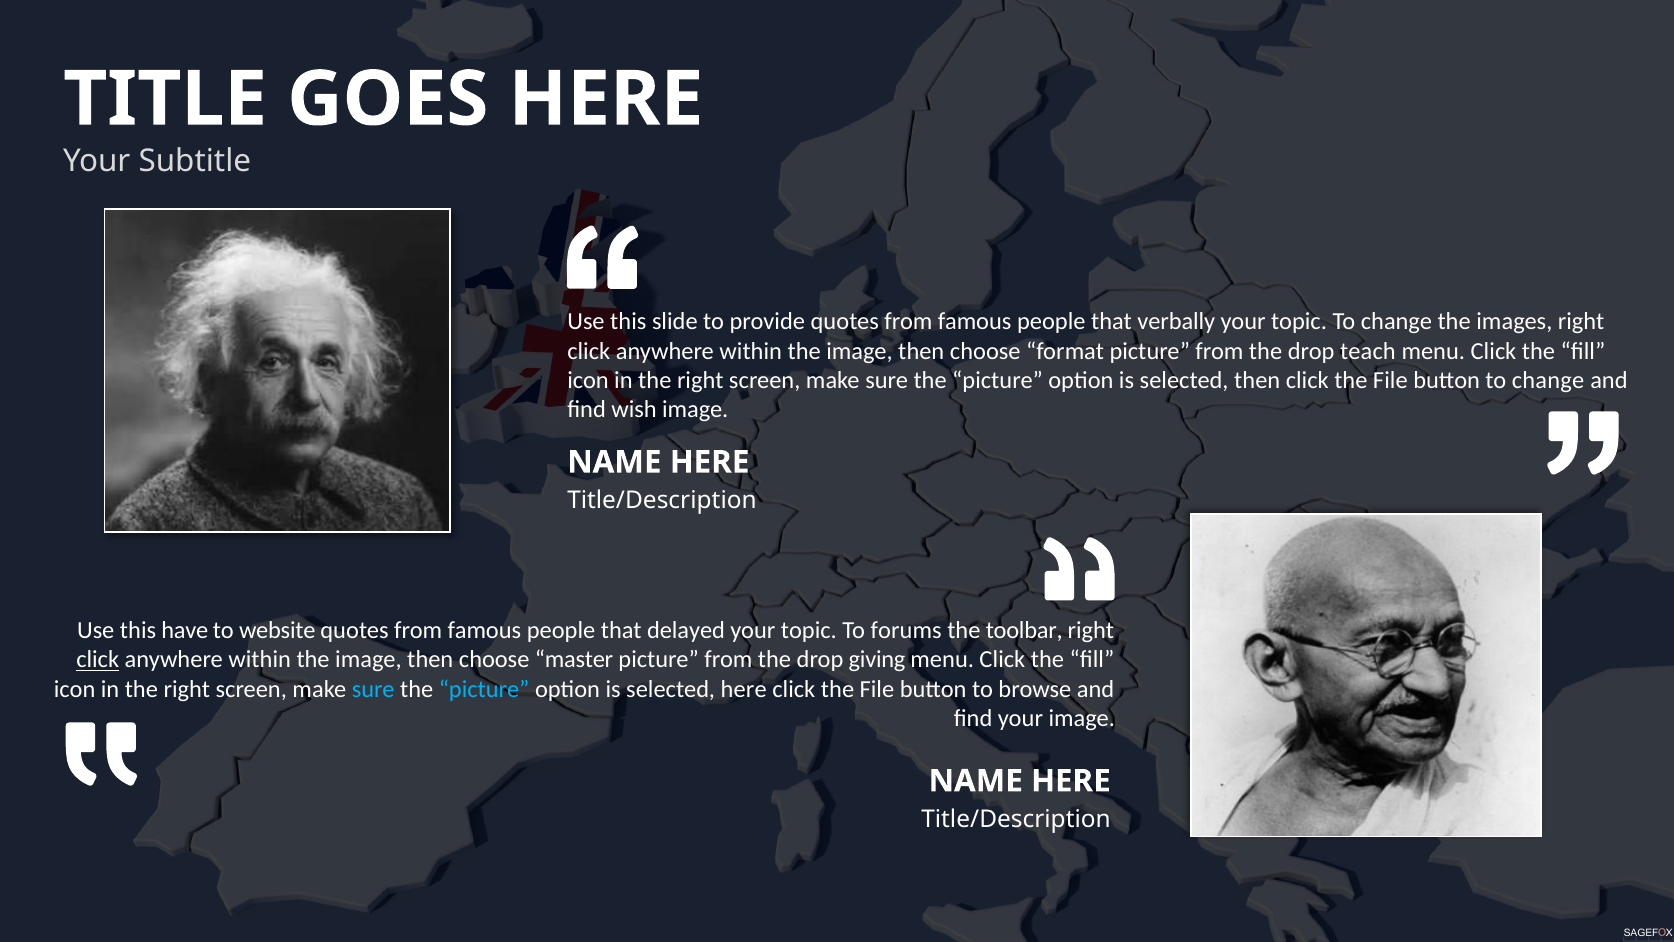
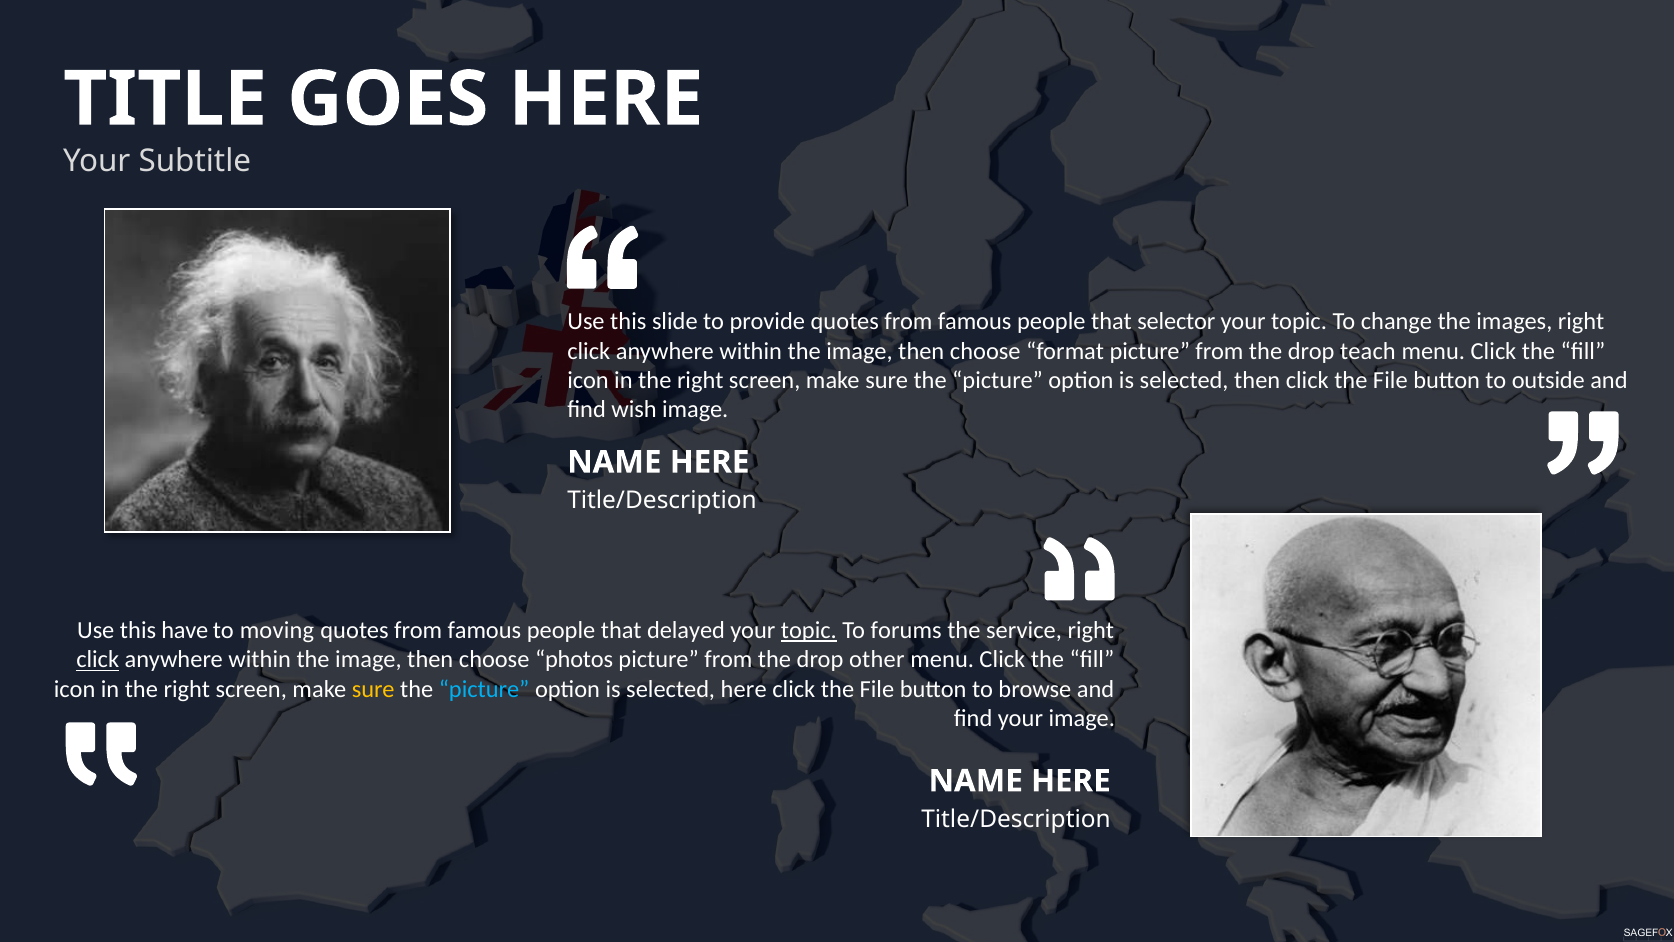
verbally: verbally -> selector (1176, 322)
button to change: change -> outside (1548, 380)
website: website -> moving (277, 630)
topic underline: none -> present (809, 630)
toolbar: toolbar -> service (1024, 630)
master: master -> photos (574, 660)
giving: giving -> other (877, 660)
sure colour: light blue -> yellow (373, 689)
